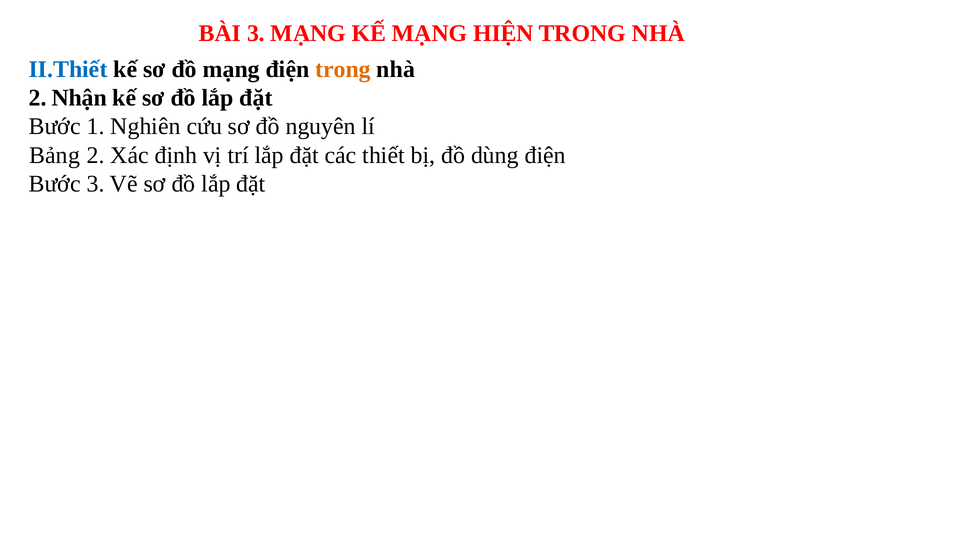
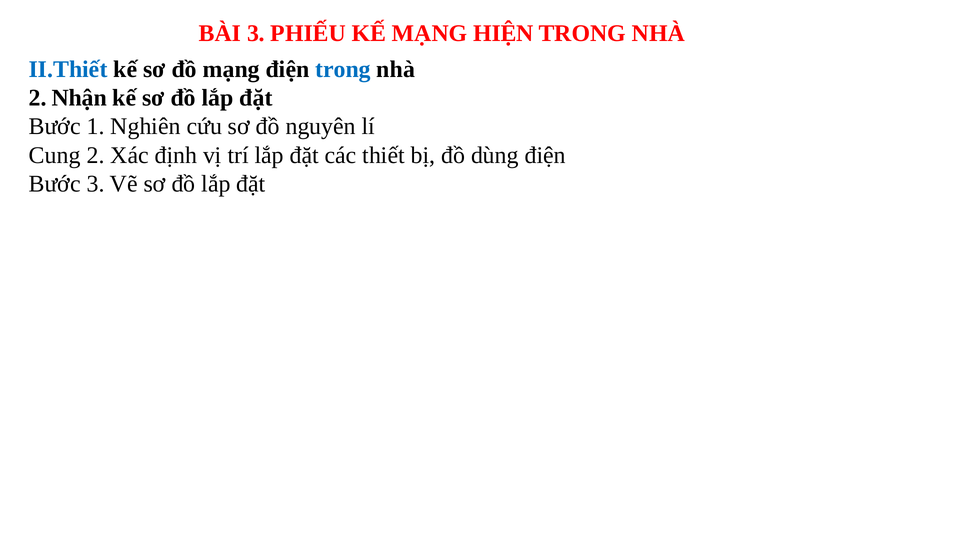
3 MẠNG: MẠNG -> PHIẾU (308, 33)
trong colour: orange -> blue (343, 69)
Bảng: Bảng -> Cung (55, 155)
